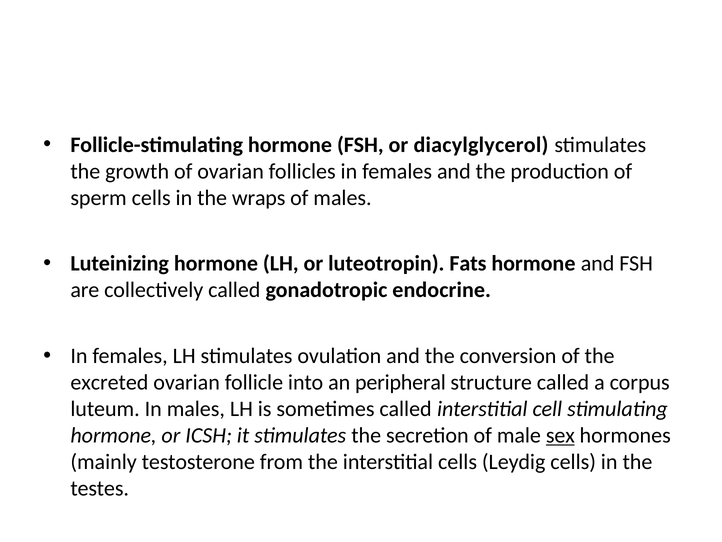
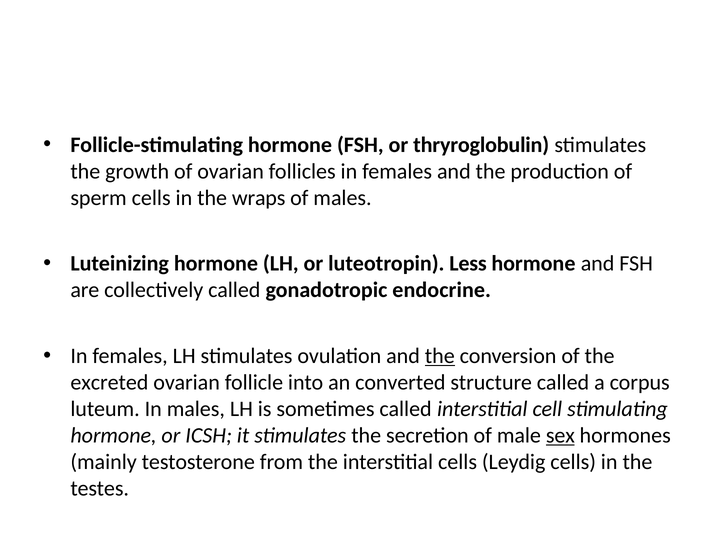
diacylglycerol: diacylglycerol -> thryroglobulin (481, 145)
Fats: Fats -> Less (468, 263)
the underline: none -> present (440, 356)
peripheral: peripheral -> converted (400, 382)
